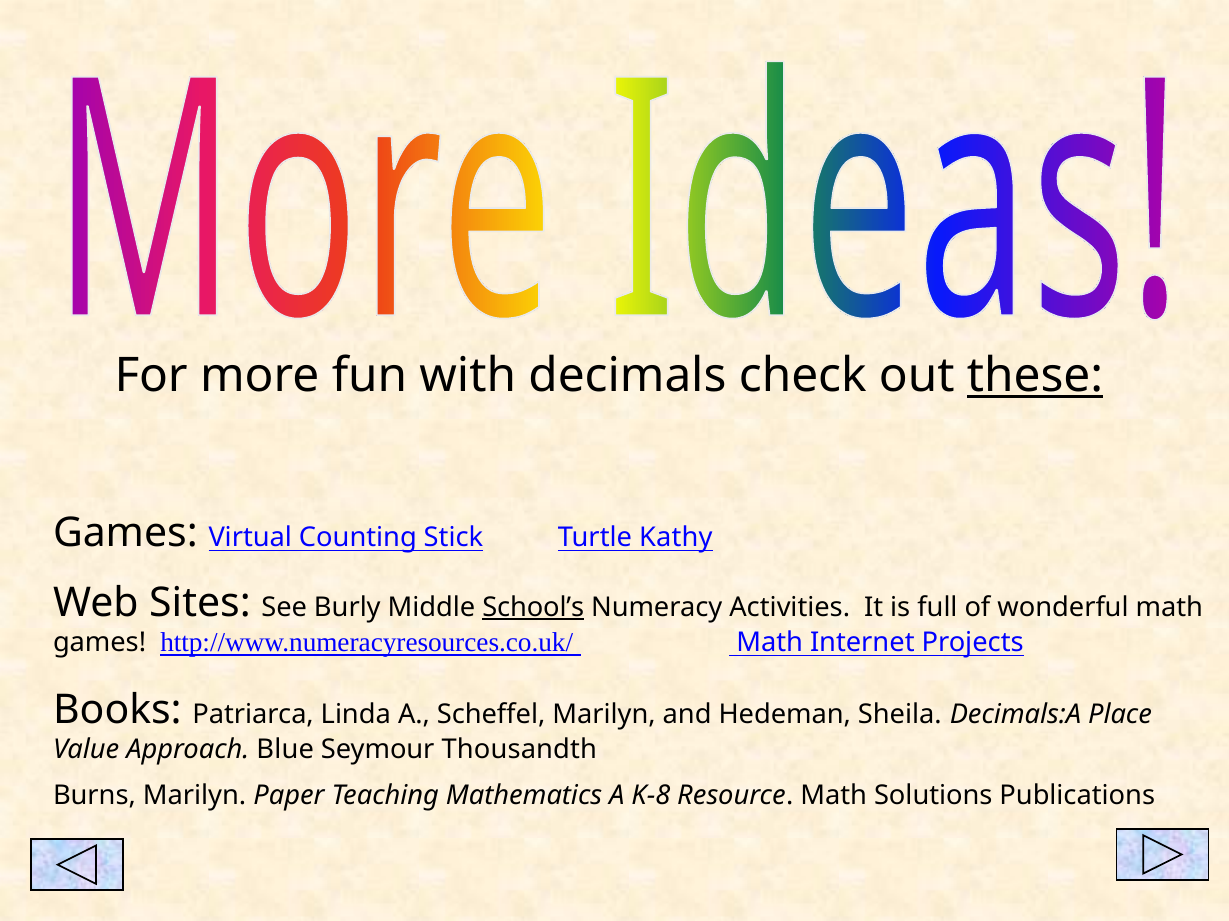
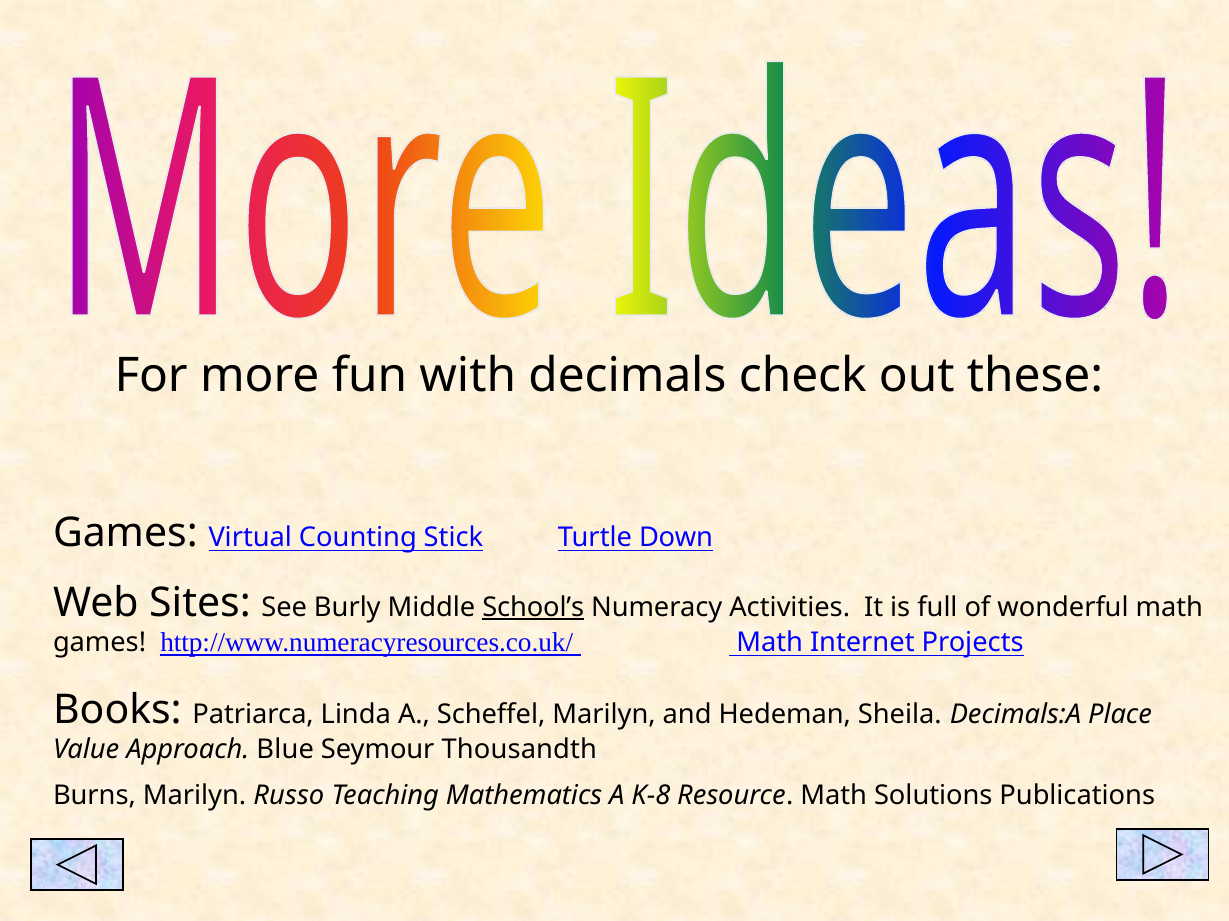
these underline: present -> none (1035, 376)
Kathy: Kathy -> Down (676, 538)
Paper: Paper -> Russo (289, 797)
